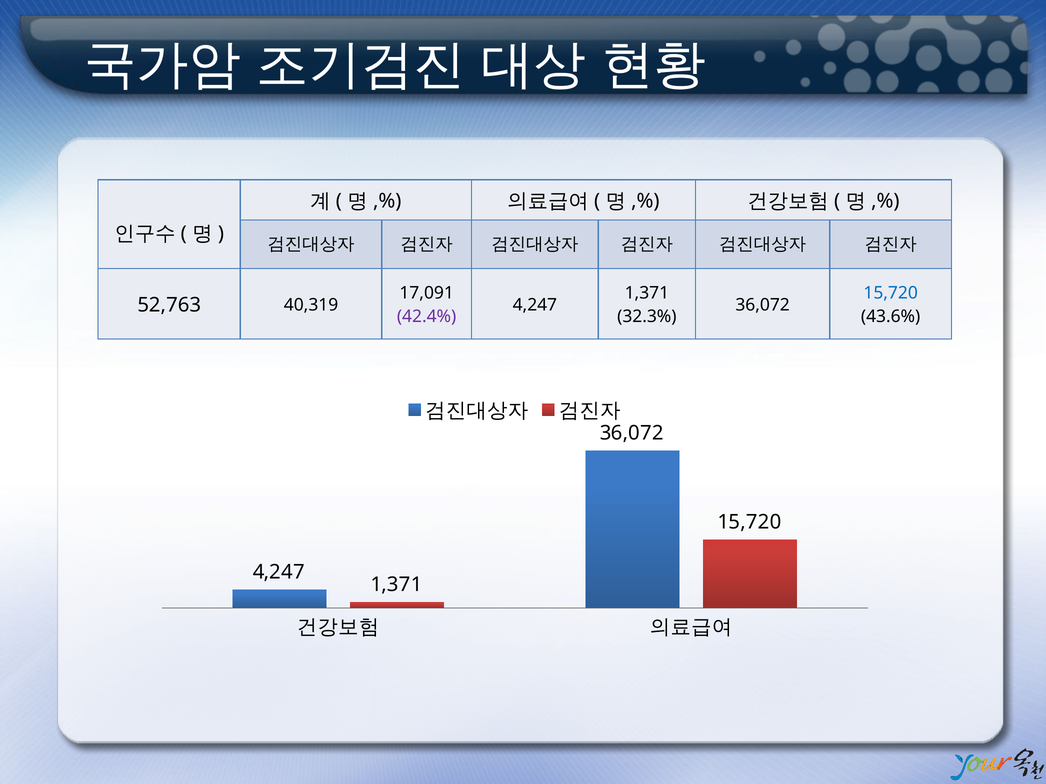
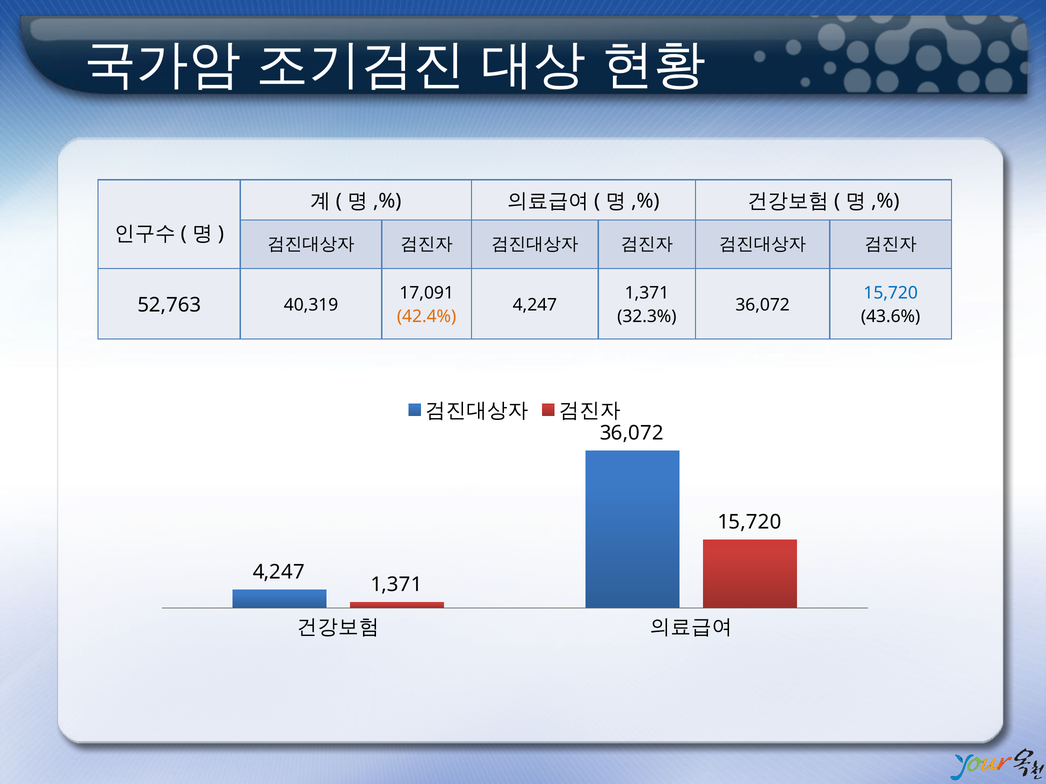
42.4% colour: purple -> orange (427, 317)
